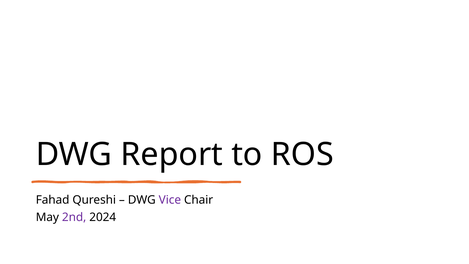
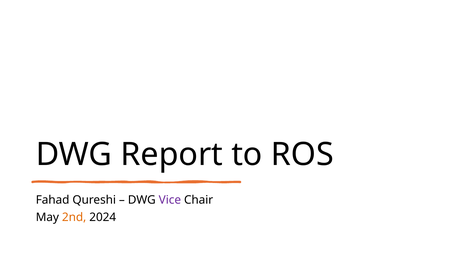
2nd colour: purple -> orange (74, 217)
